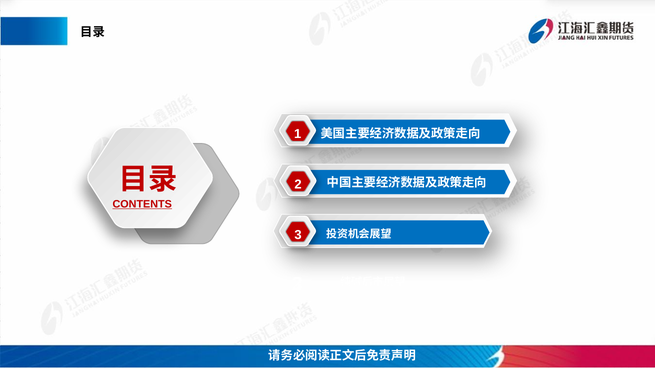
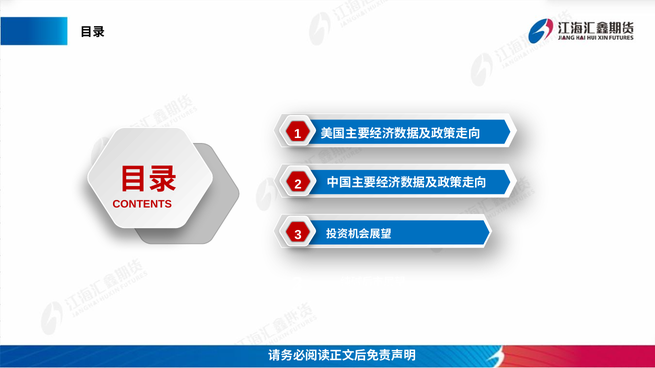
CONTENTS underline: present -> none (142, 204)
